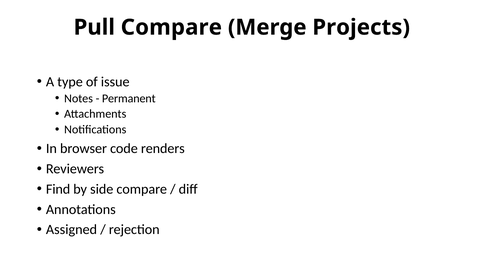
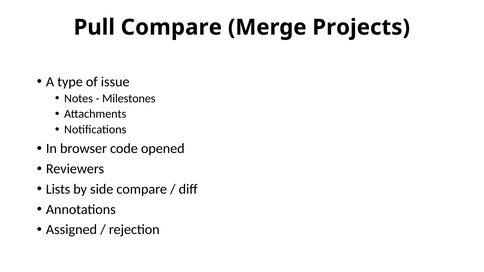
Permanent: Permanent -> Milestones (129, 98)
renders: renders -> opened (163, 149)
Find: Find -> Lists (58, 189)
